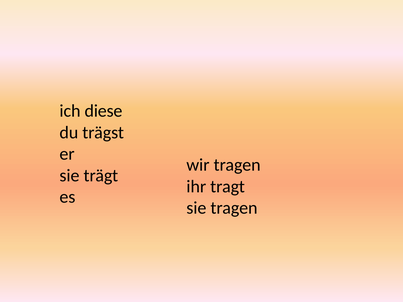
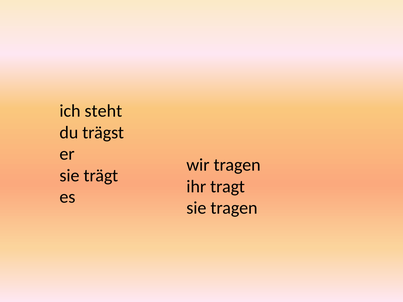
diese: diese -> steht (103, 111)
